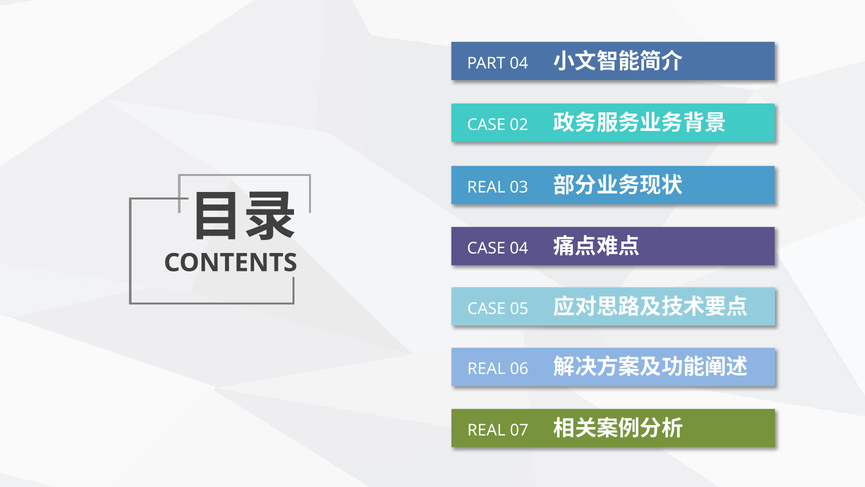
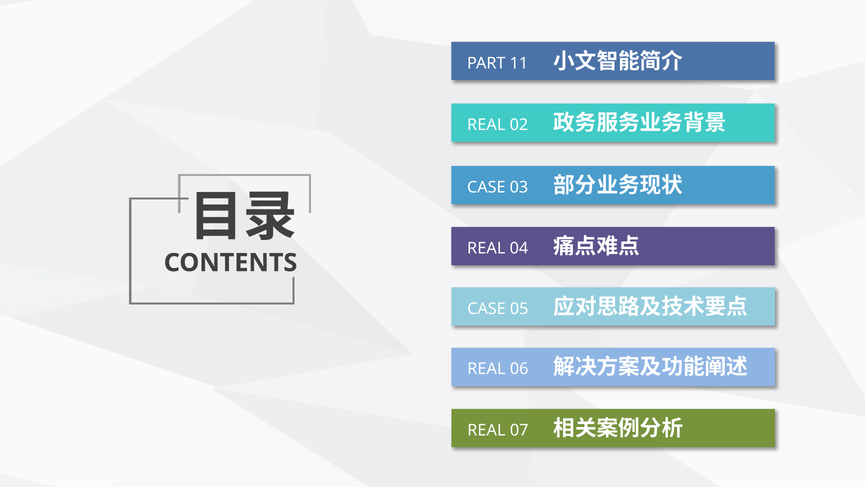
PART 04: 04 -> 11 (519, 63)
CASE: CASE -> REAL (486, 125)
REAL: REAL -> CASE (486, 187)
CASE: CASE -> REAL (486, 248)
